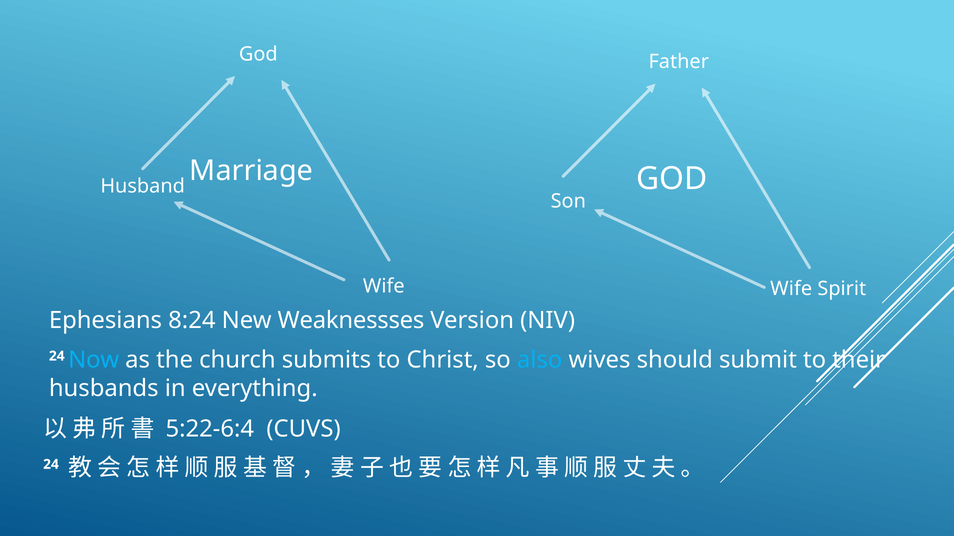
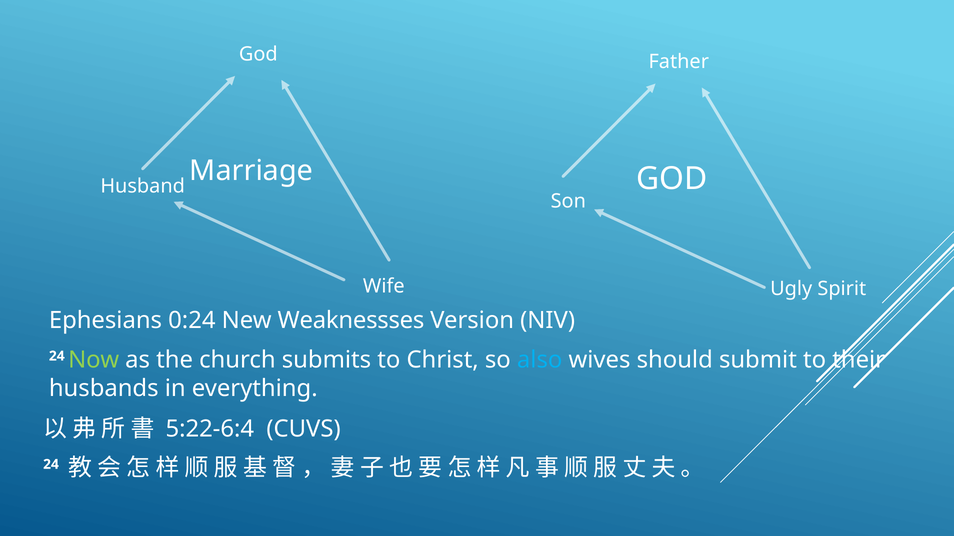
Wife: Wife -> Ugly (791, 289)
8:24: 8:24 -> 0:24 (192, 321)
Now colour: light blue -> light green (94, 360)
